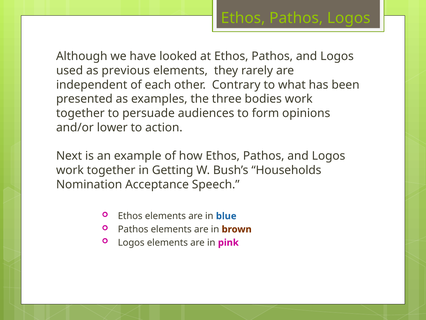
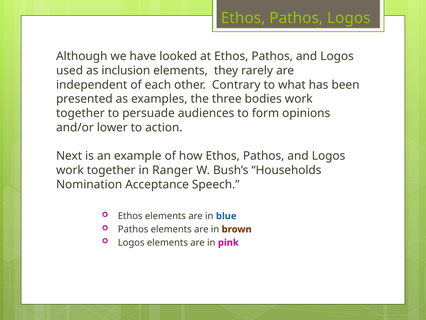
previous: previous -> inclusion (126, 70)
Getting: Getting -> Ranger (173, 170)
